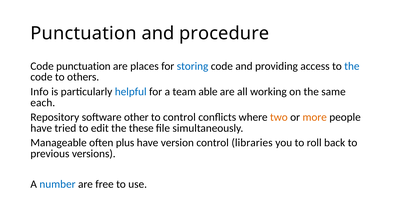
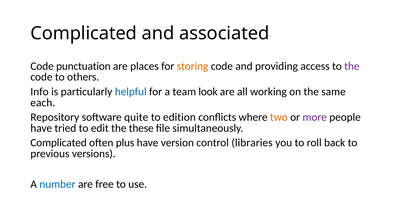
Punctuation: Punctuation -> Complicated (84, 34)
procedure: procedure -> associated (224, 34)
storing colour: blue -> orange (193, 66)
the colour: blue -> purple (352, 66)
able: able -> look (208, 92)
other: other -> quite (136, 117)
to control: control -> edition (179, 117)
more colour: orange -> purple (315, 117)
Manageable: Manageable -> Complicated (59, 143)
